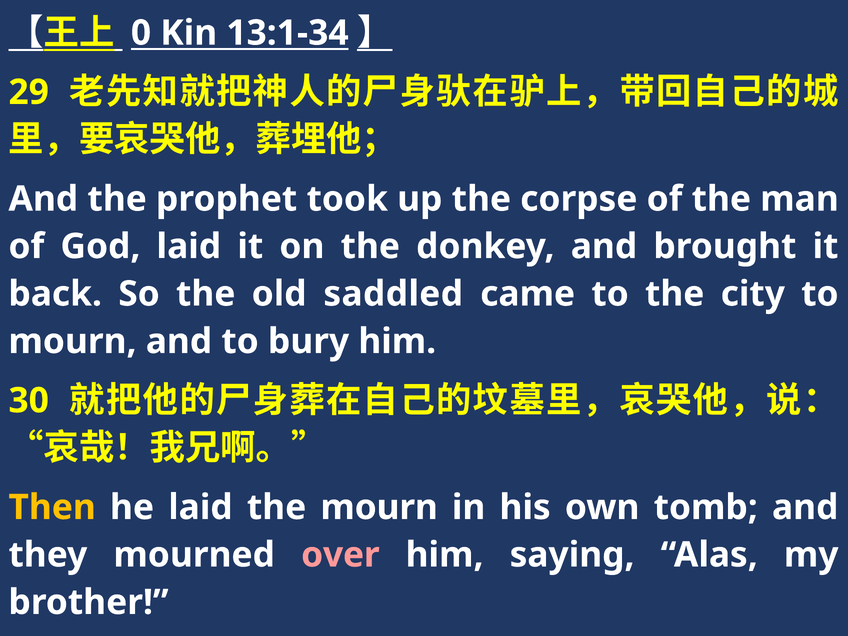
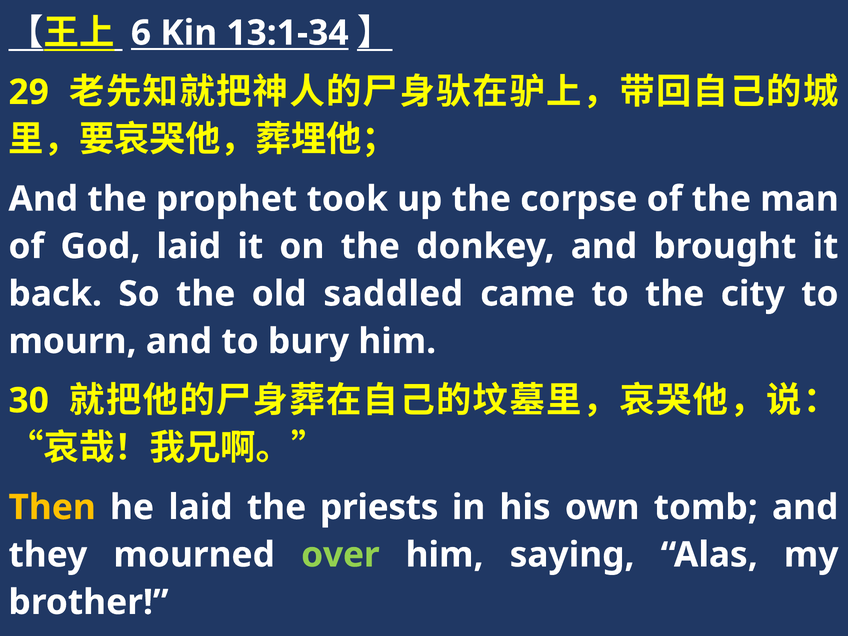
0: 0 -> 6 (141, 33)
the mourn: mourn -> priests (379, 507)
over colour: pink -> light green (340, 555)
